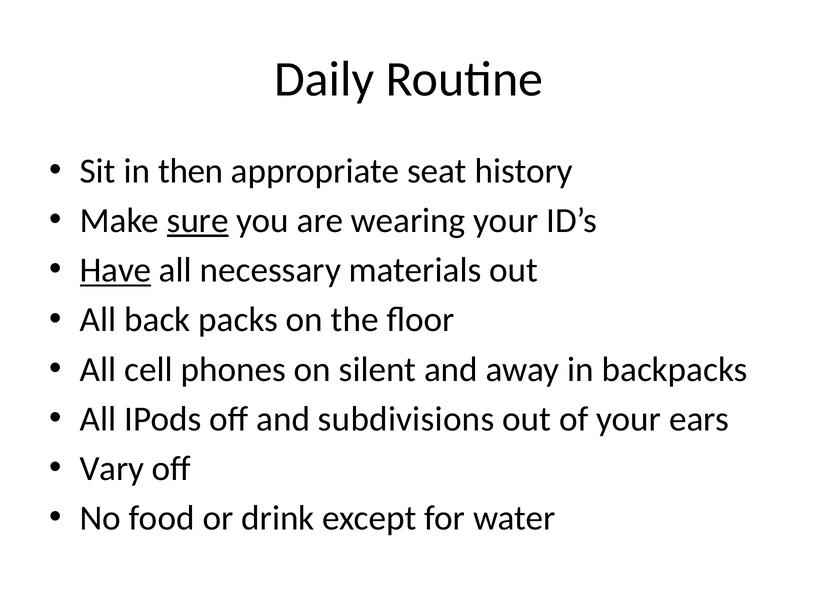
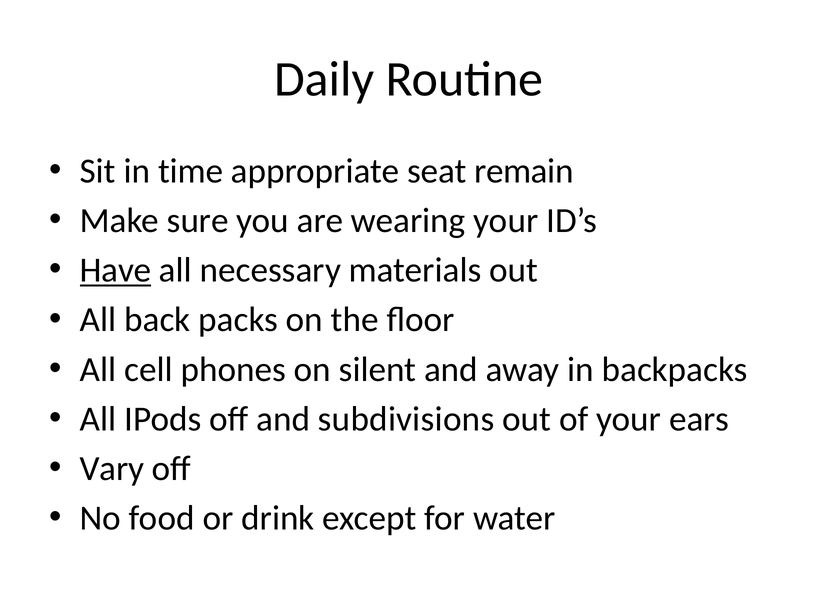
then: then -> time (191, 171)
history: history -> remain (524, 171)
sure underline: present -> none (198, 220)
